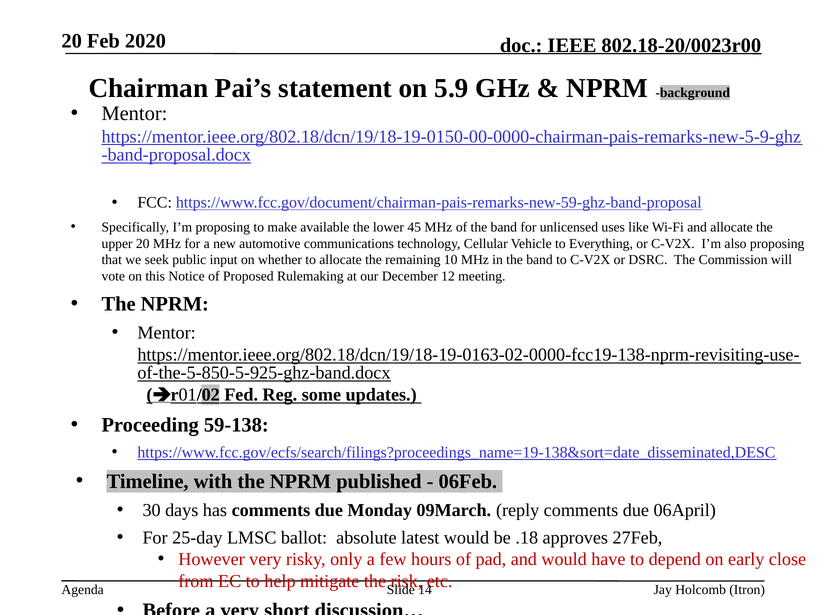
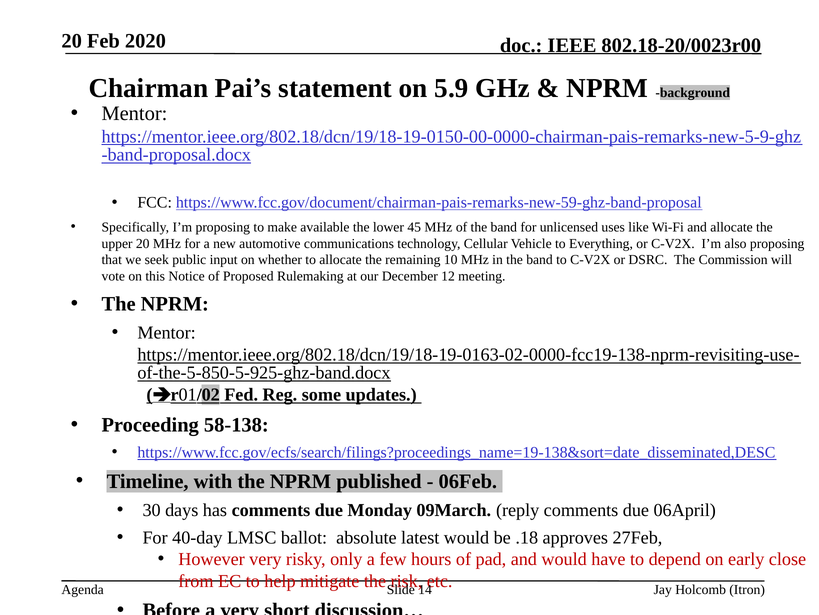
59-138: 59-138 -> 58-138 (236, 425)
25-day: 25-day -> 40-day (197, 537)
